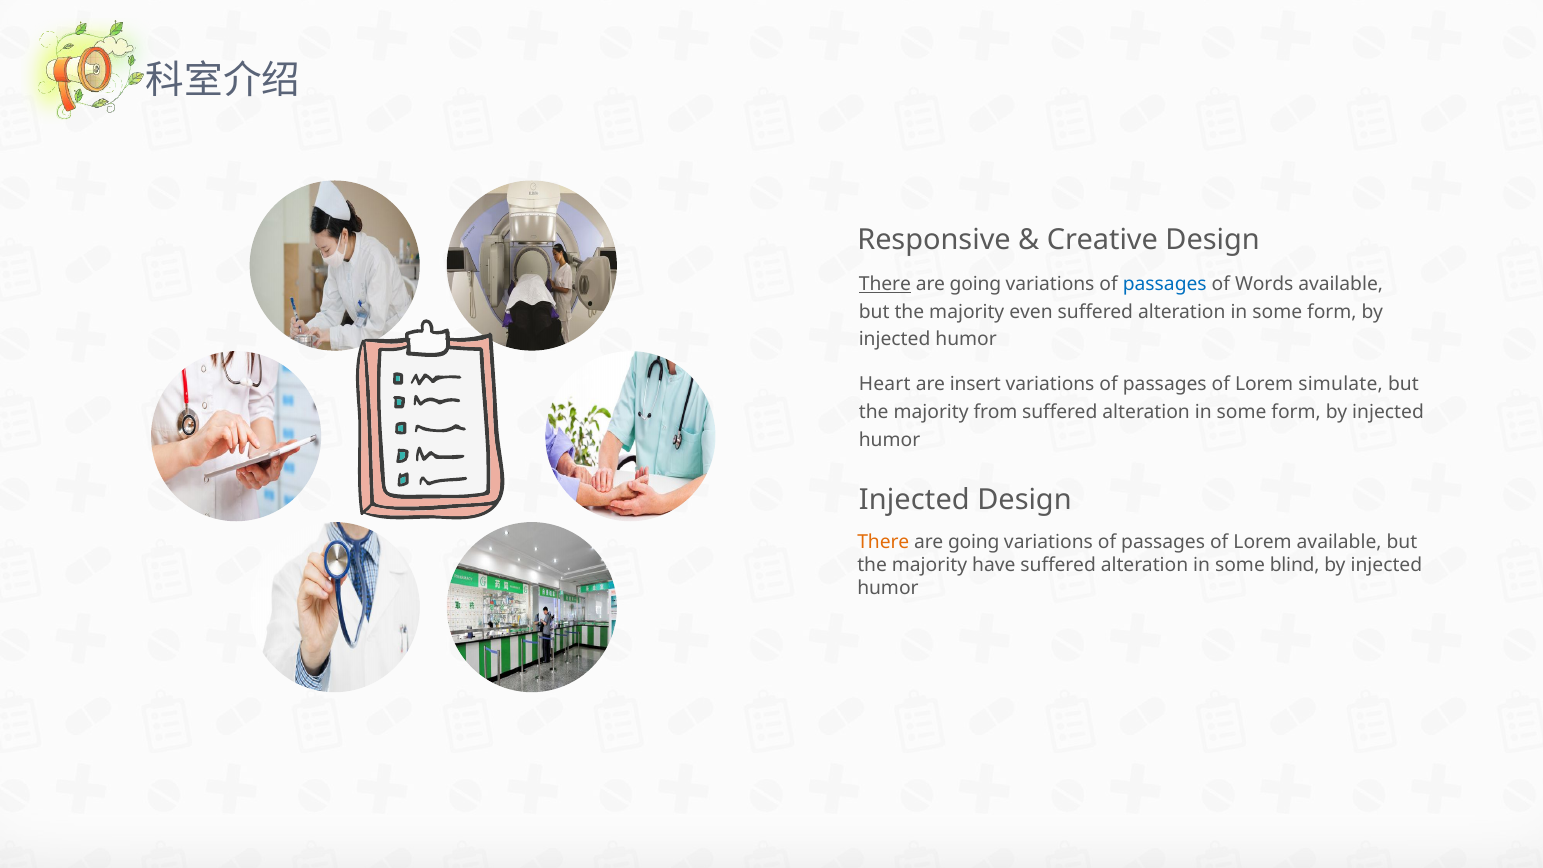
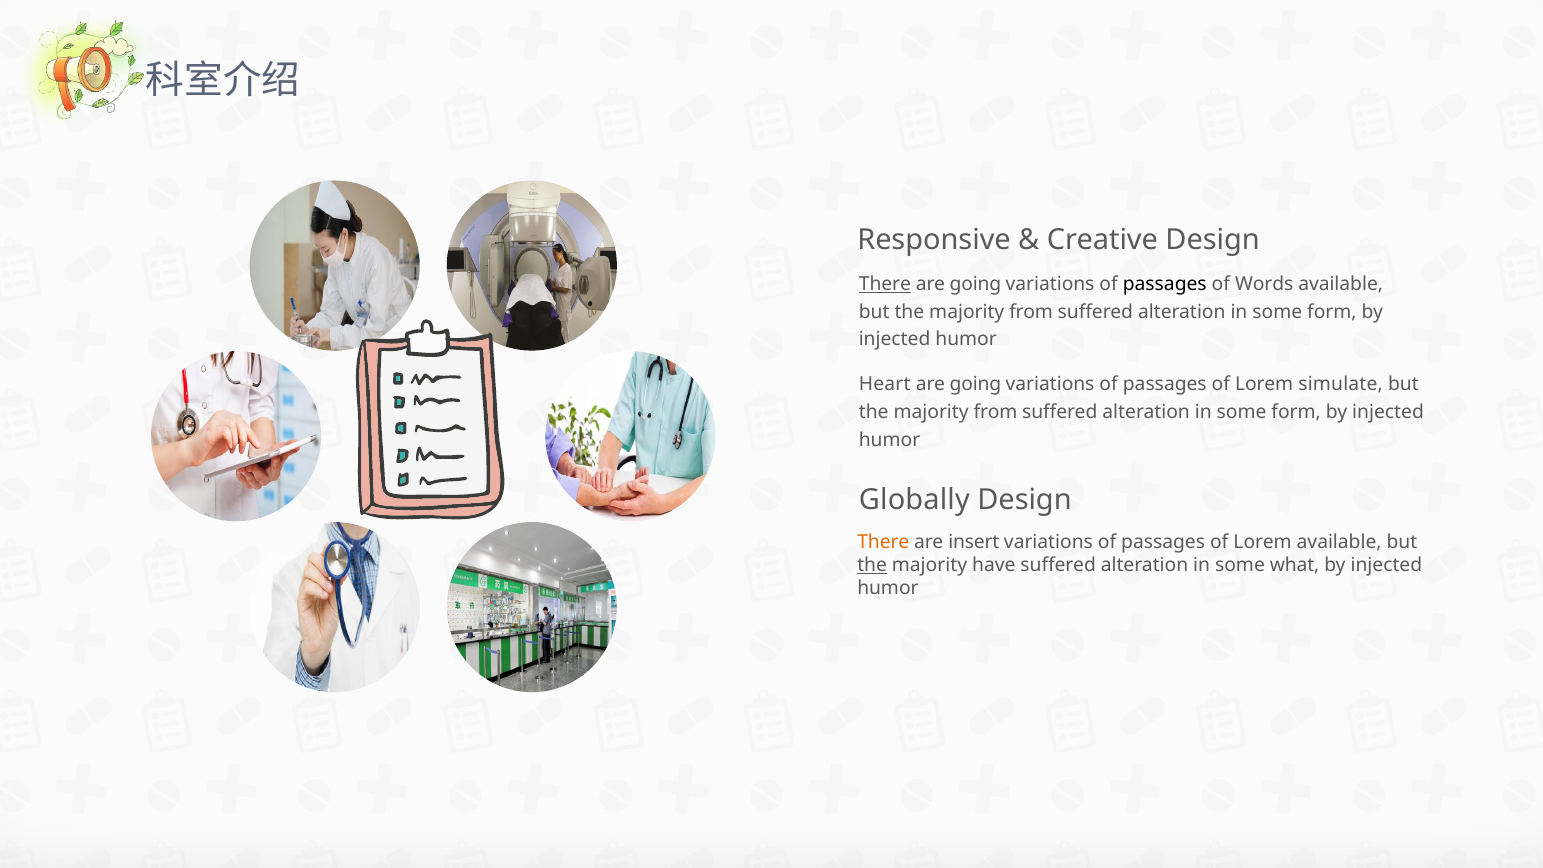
passages colour: blue -> black (1165, 284)
even: even -> from (1031, 312)
insert: insert -> going (975, 384)
Injected: Injected -> Globally (914, 500)
going: going -> insert (974, 542)
the underline: none -> present (872, 565)
blind: blind -> what (1295, 565)
